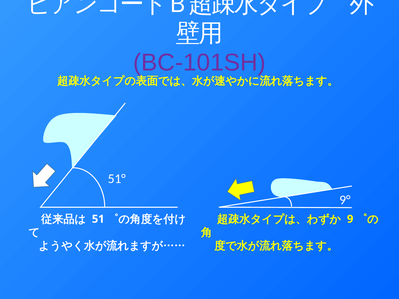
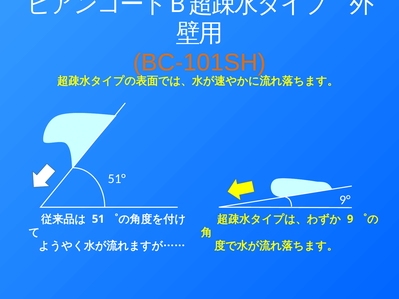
BC-101SH colour: purple -> orange (199, 63)
